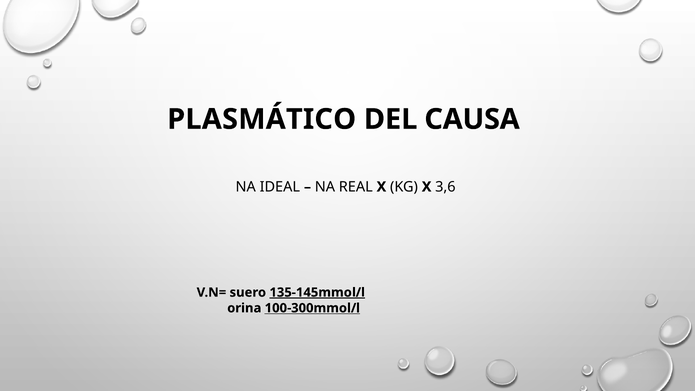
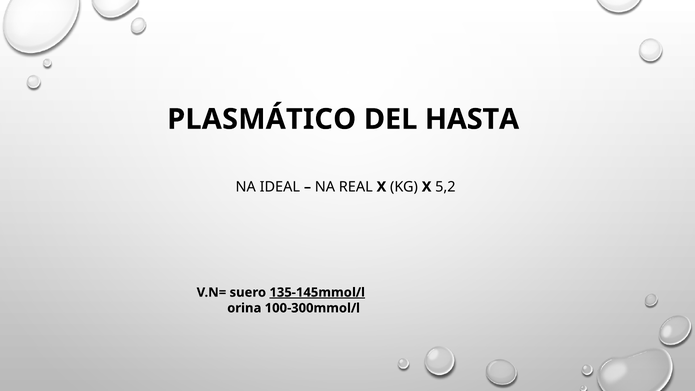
CAUSA: CAUSA -> HASTA (472, 119)
3,6: 3,6 -> 5,2 (445, 187)
100-300mmol/l underline: present -> none (312, 308)
